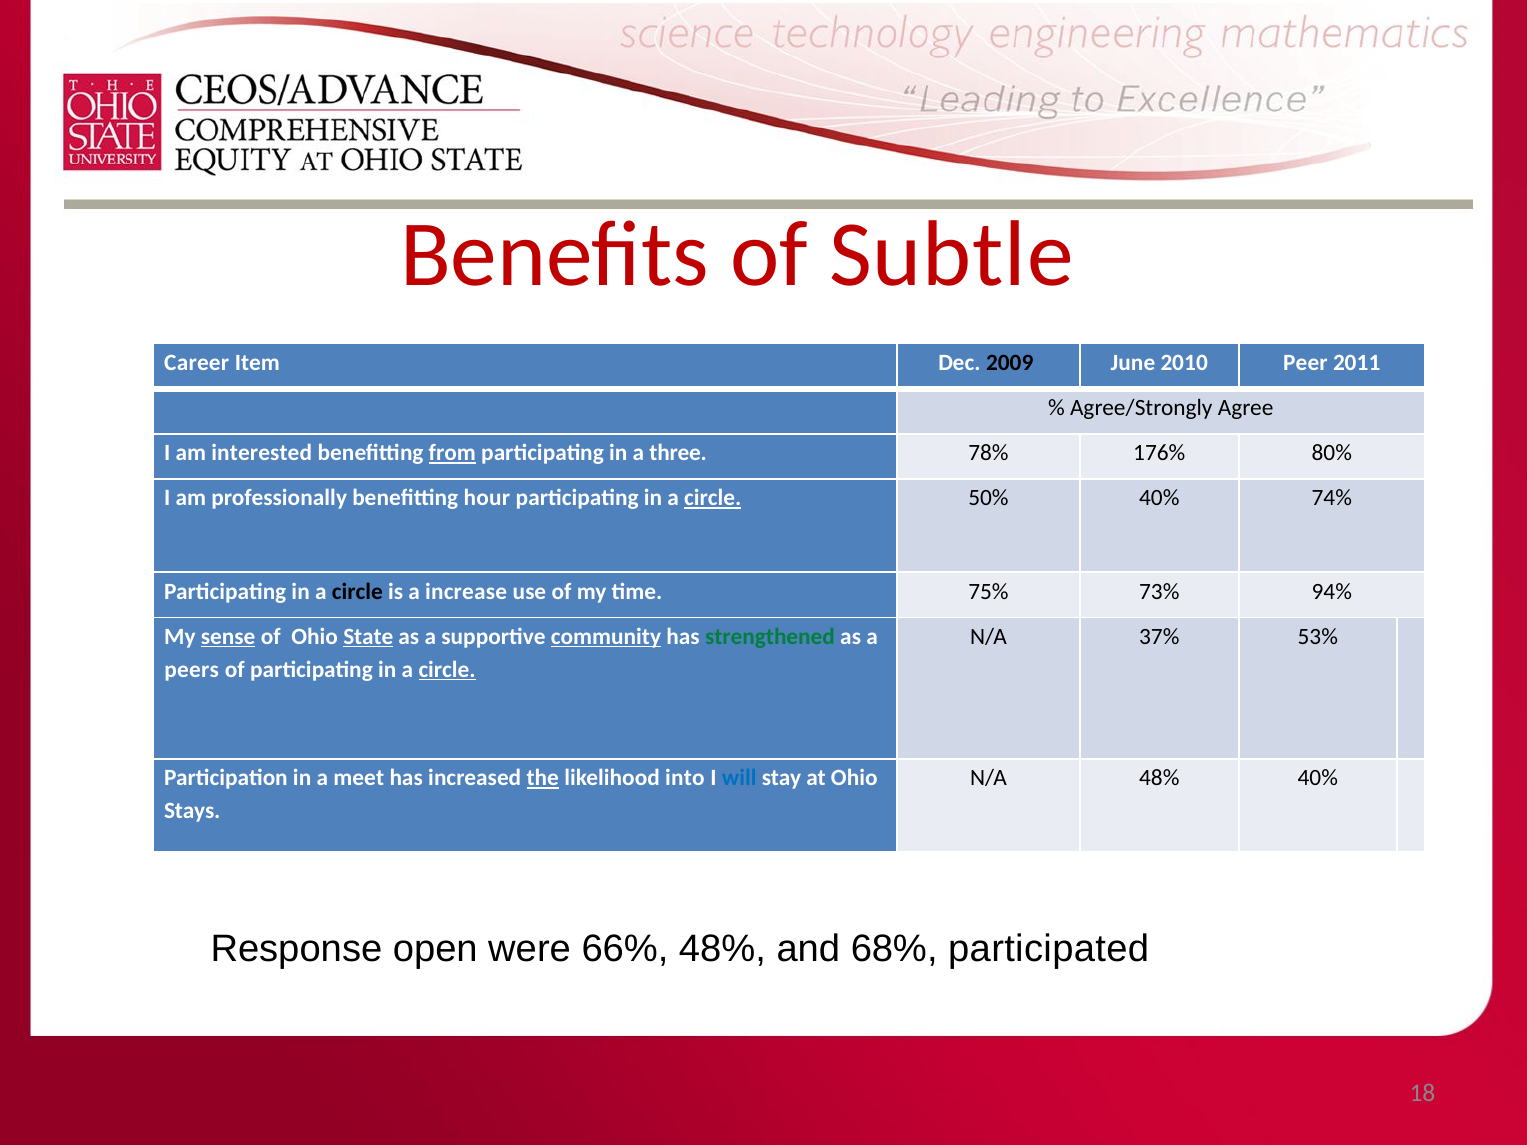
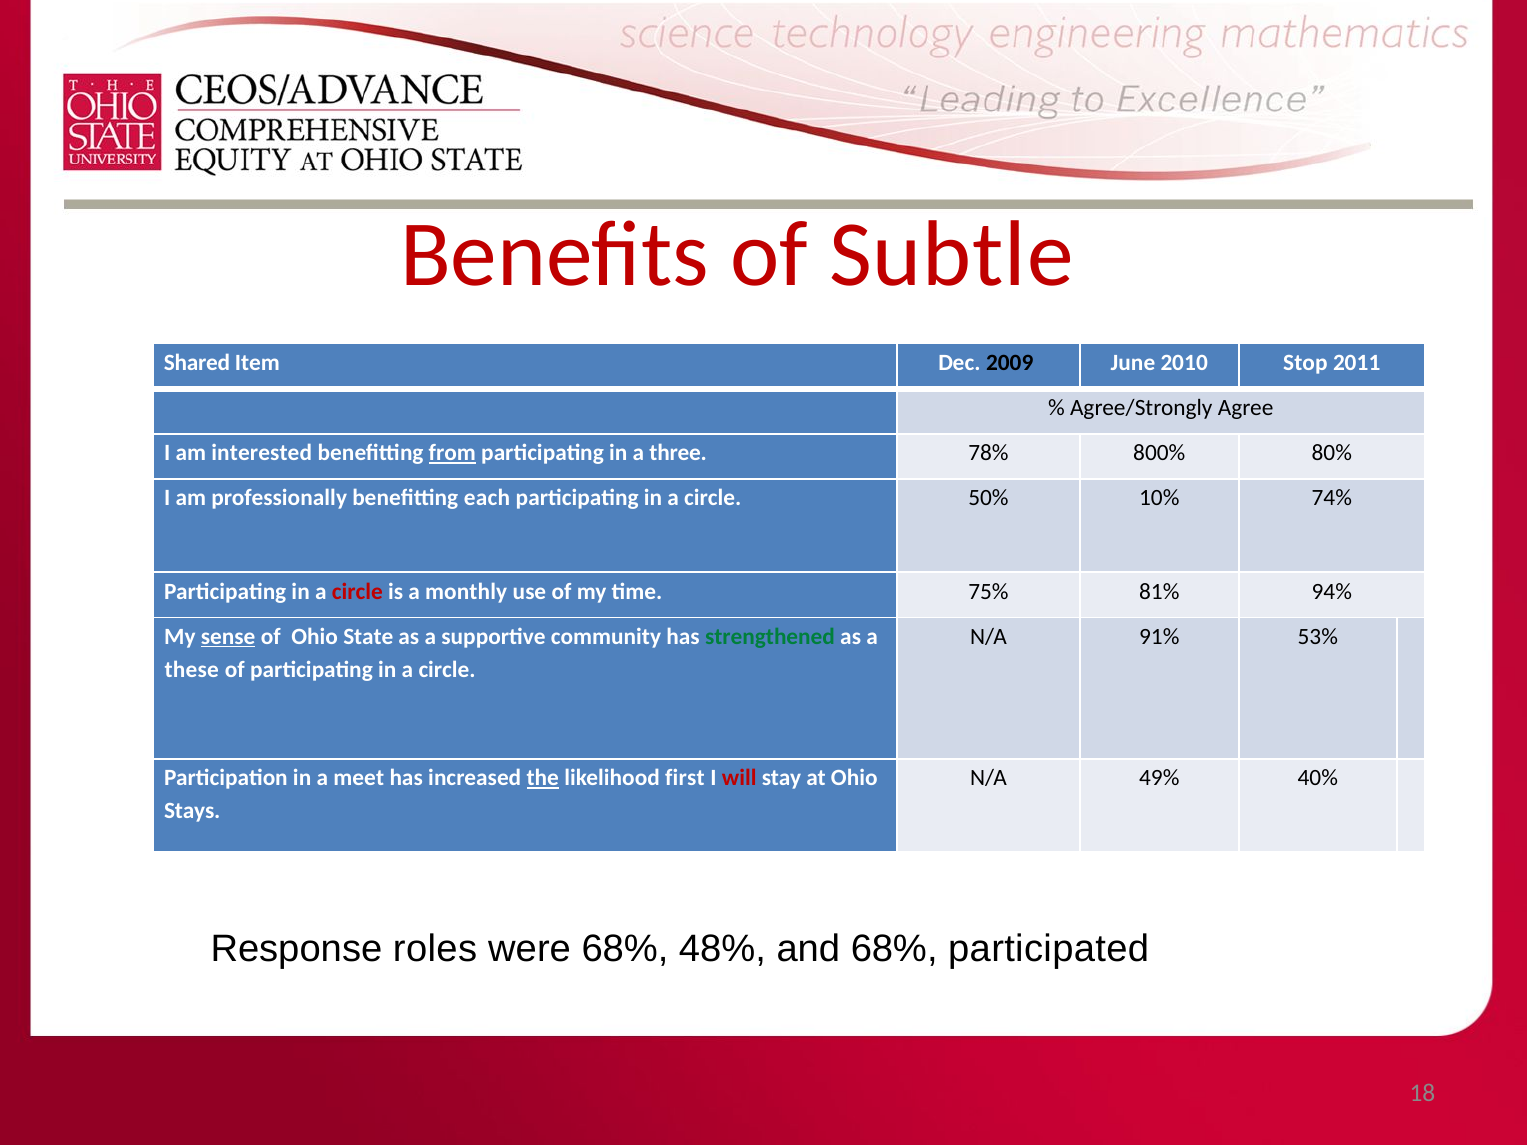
Career: Career -> Shared (197, 363)
Peer: Peer -> Stop (1305, 363)
176%: 176% -> 800% (1159, 453)
hour: hour -> each (487, 498)
circle underline: present -> none (713, 498)
50% 40%: 40% -> 10% (1159, 498)
circle colour: black -> red (357, 591)
increase: increase -> monthly (466, 591)
73%: 73% -> 81% (1159, 591)
State underline: present -> none (368, 637)
community underline: present -> none (606, 637)
37%: 37% -> 91% (1159, 637)
peers: peers -> these (192, 670)
circle underline: present -> none (447, 670)
into: into -> first (685, 778)
will colour: blue -> red (739, 778)
N/A 48%: 48% -> 49% (1159, 778)
open: open -> roles (435, 949)
were 66%: 66% -> 68% (625, 949)
